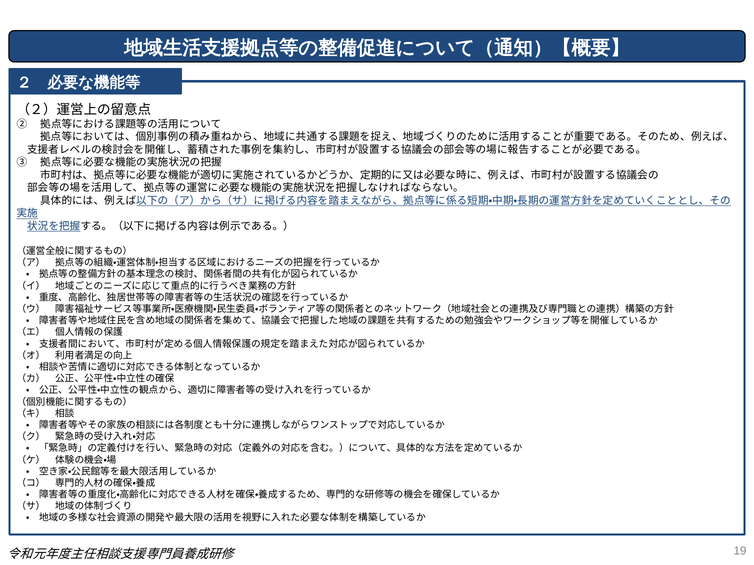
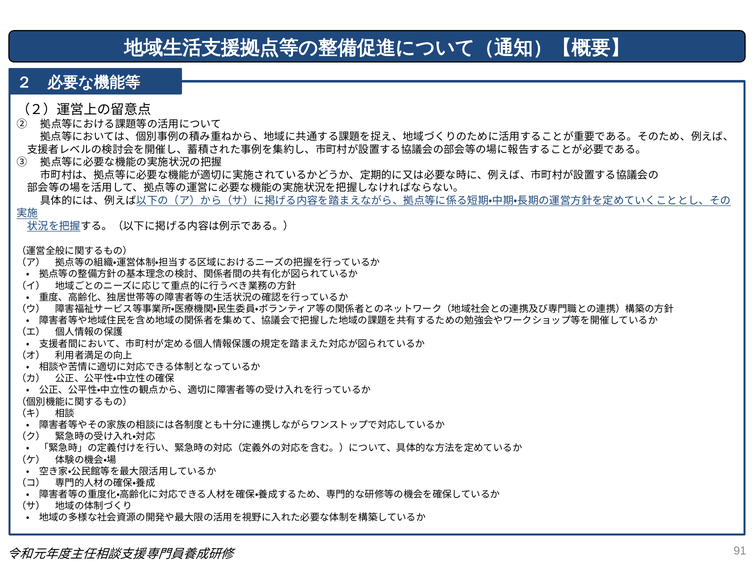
19: 19 -> 91 (740, 551)
